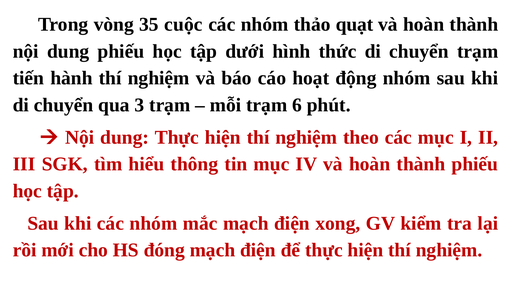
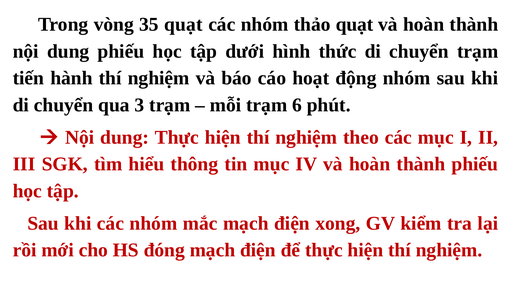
35 cuộc: cuộc -> quạt (183, 25)
